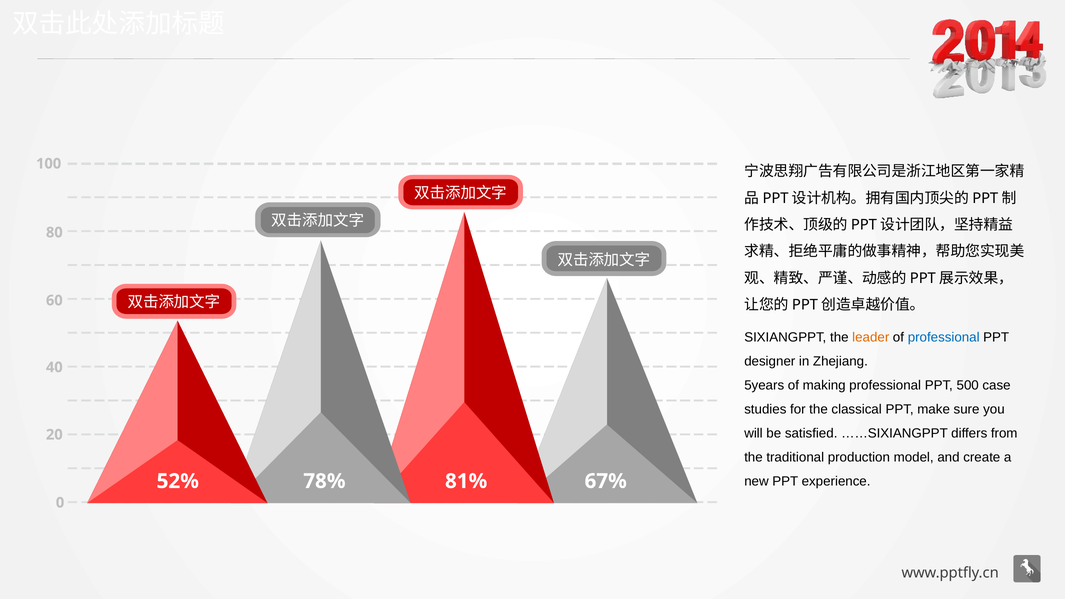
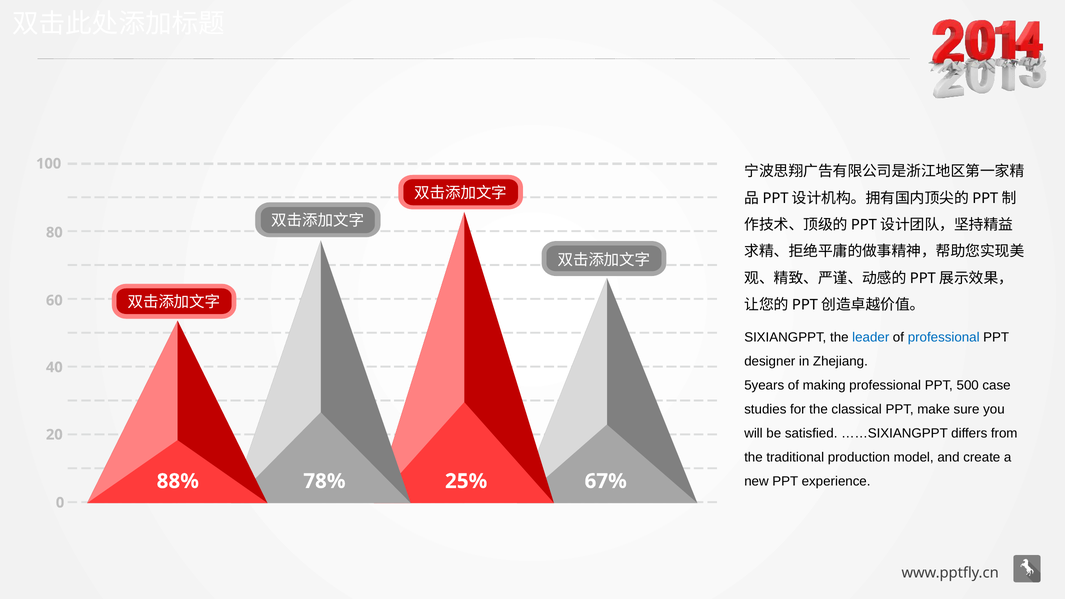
leader colour: orange -> blue (871, 337)
52%: 52% -> 88% (178, 481)
81%: 81% -> 25% (466, 481)
